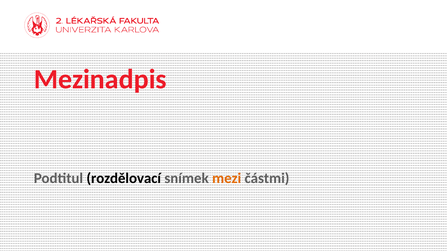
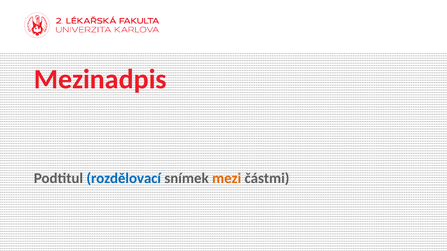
rozdělovací colour: black -> blue (124, 179)
